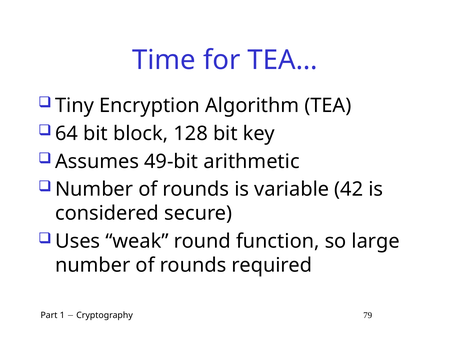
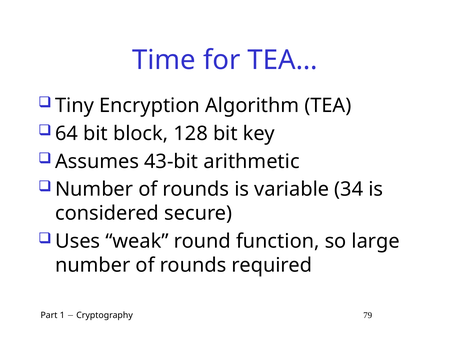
49-bit: 49-bit -> 43-bit (171, 162)
42: 42 -> 34 (349, 190)
